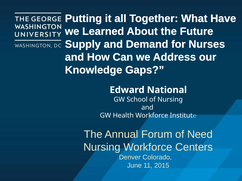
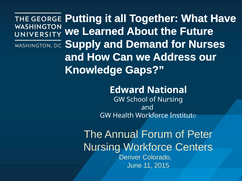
Need: Need -> Peter (200, 135)
